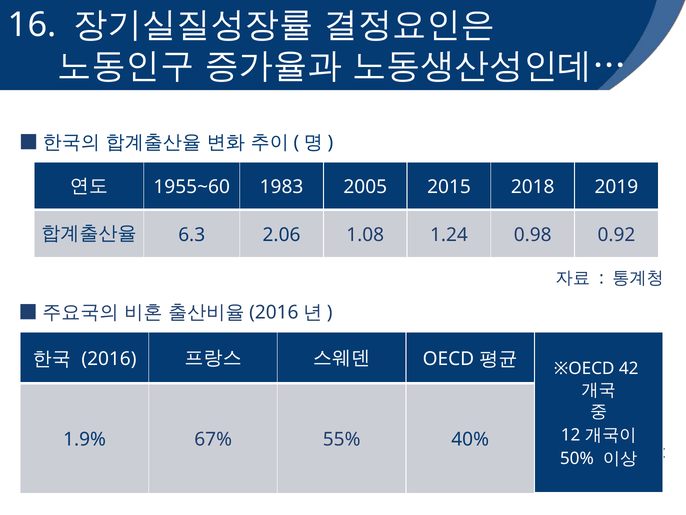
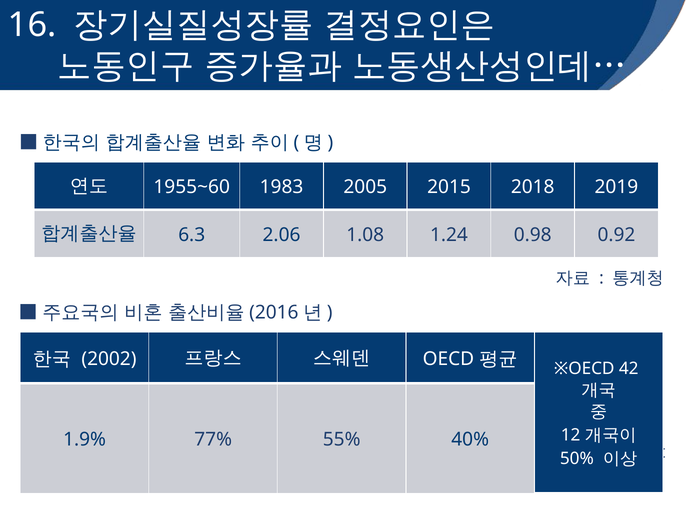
2016: 2016 -> 2002 (109, 358)
67%: 67% -> 77% (213, 439)
